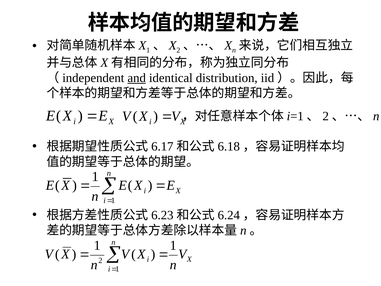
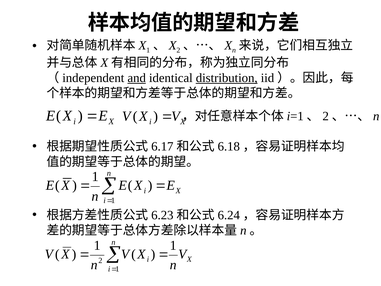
distribution underline: none -> present (227, 78)
